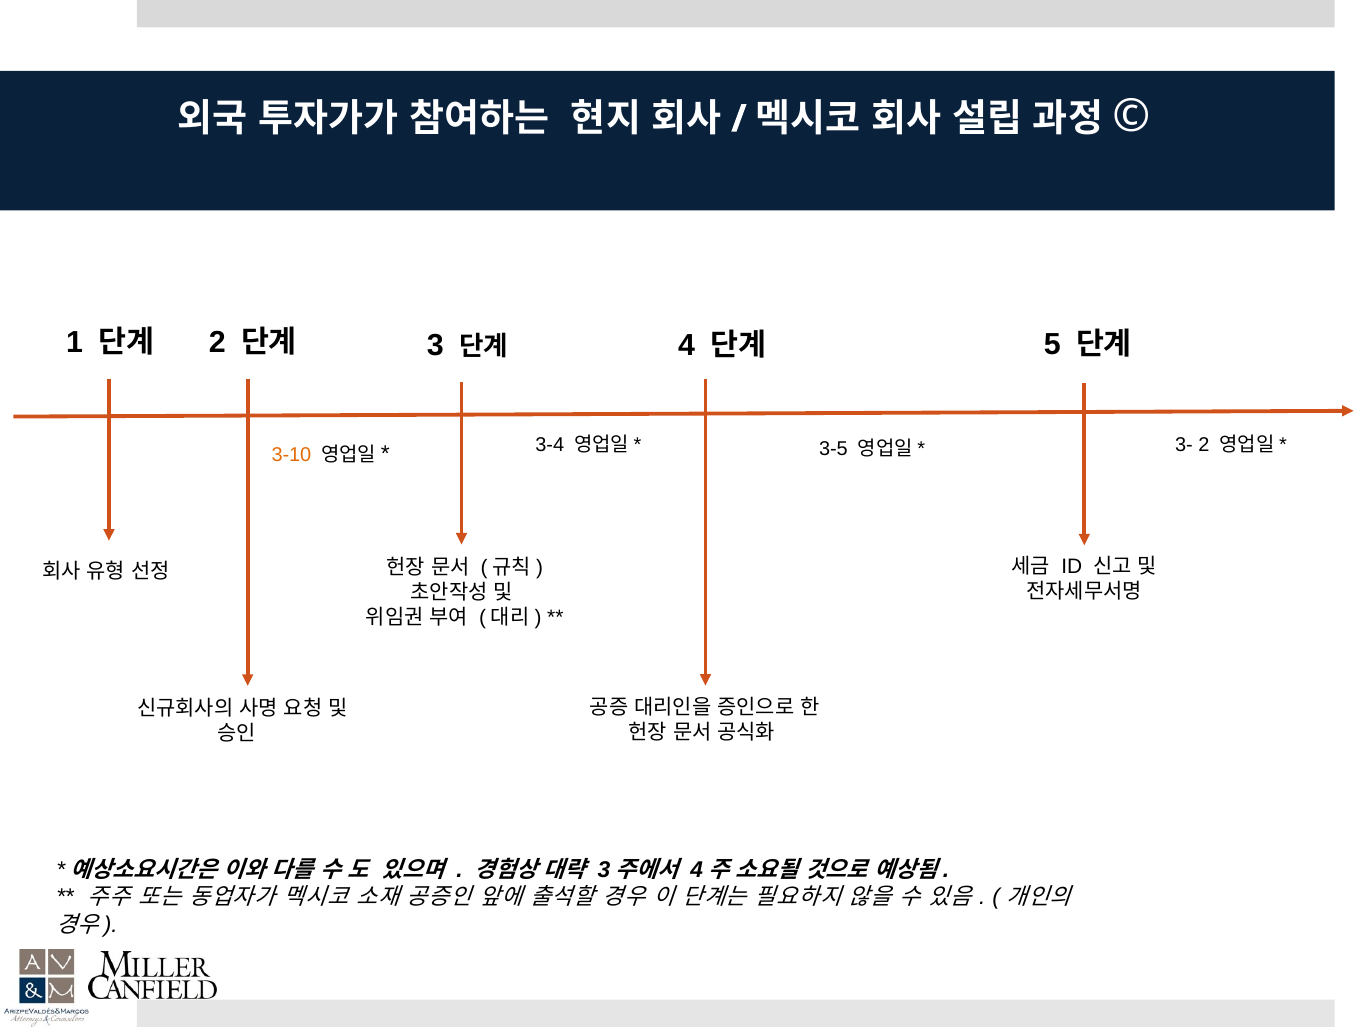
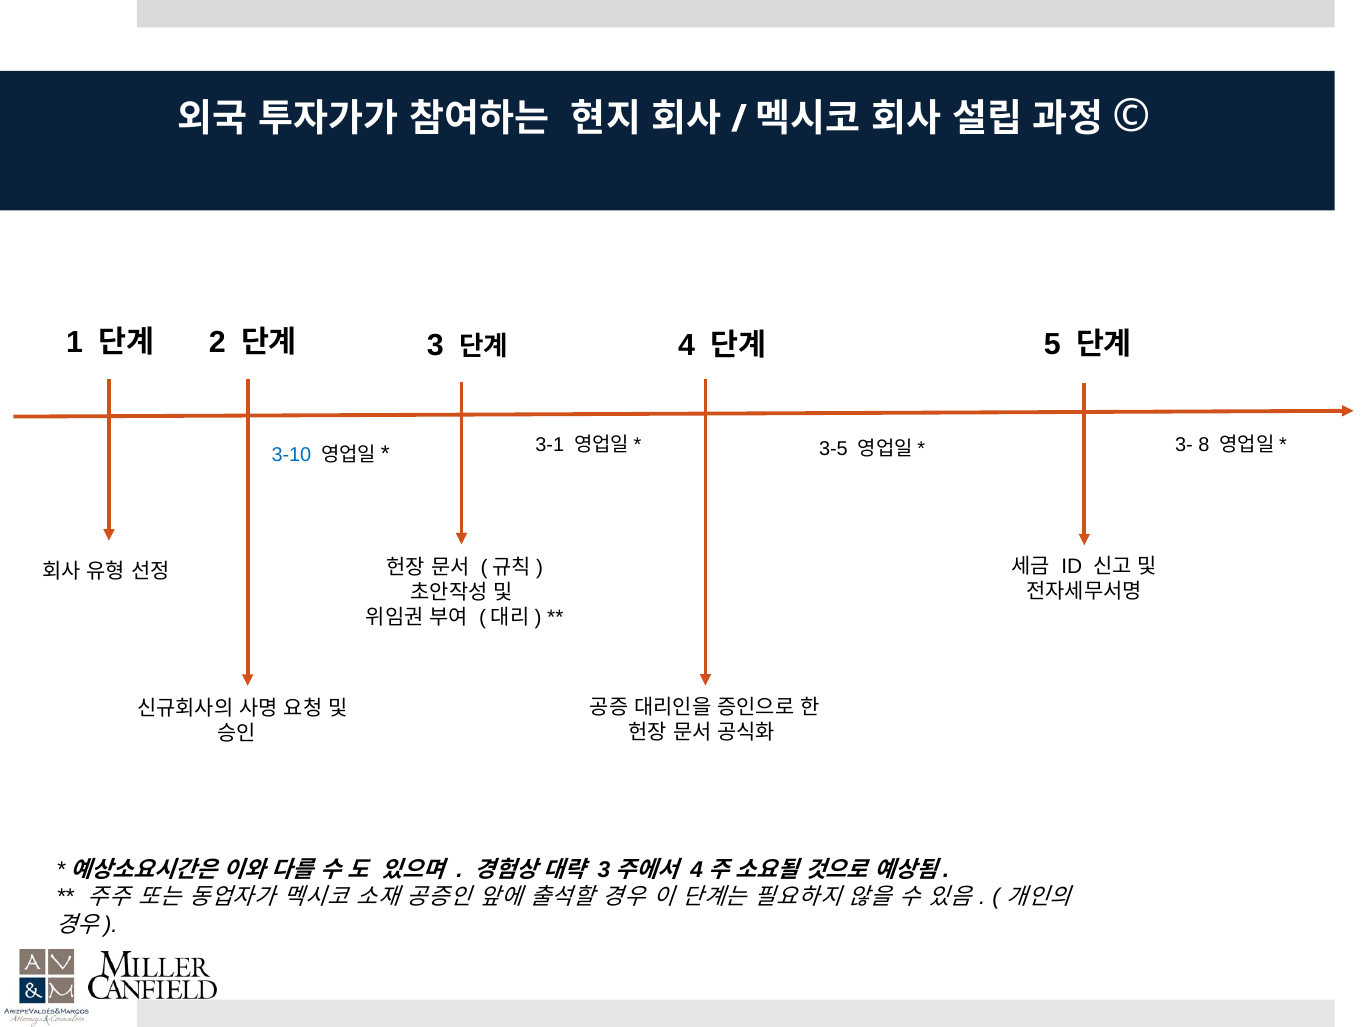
3-4: 3-4 -> 3-1 (550, 445)
3- 2: 2 -> 8 (1204, 445)
3-10 colour: orange -> blue (291, 454)
